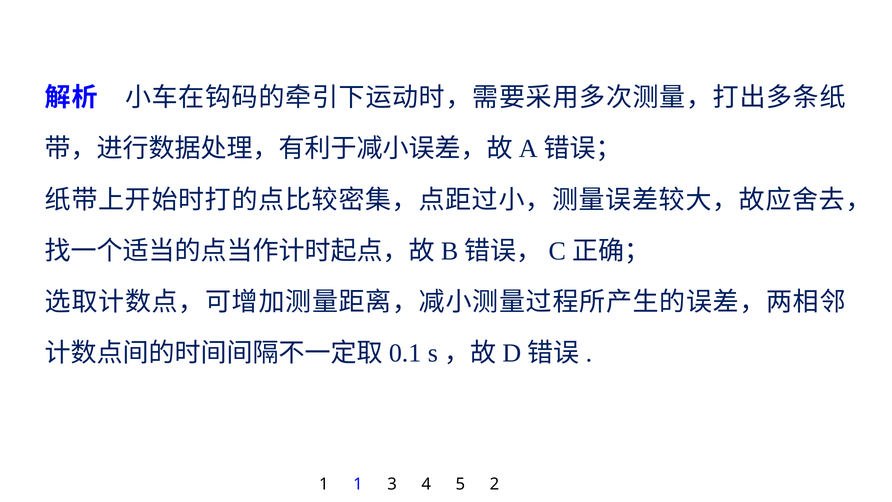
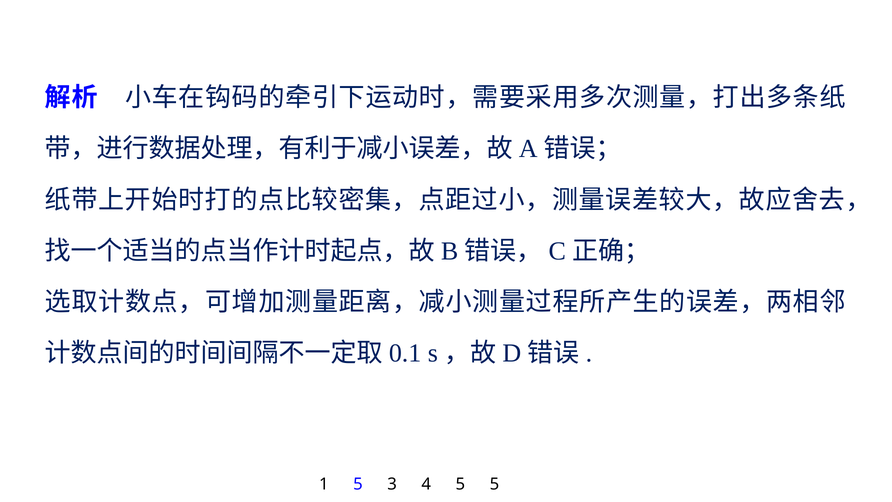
1 1: 1 -> 5 (358, 484)
5 2: 2 -> 5 (495, 484)
